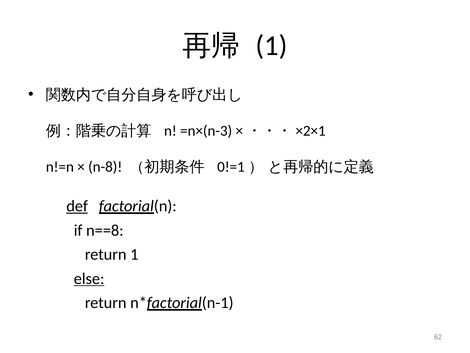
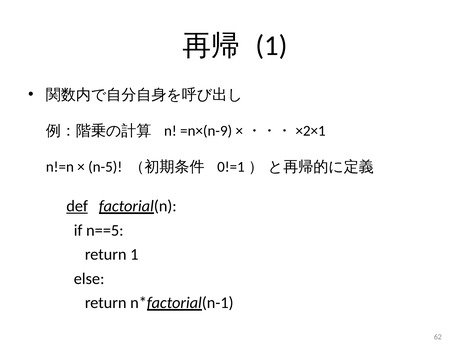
=n×(n-3: =n×(n-3 -> =n×(n-9 (206, 131)
n-8: n-8 -> n-5 (105, 167)
n==8: n==8 -> n==5 (105, 230)
else underline: present -> none (89, 278)
